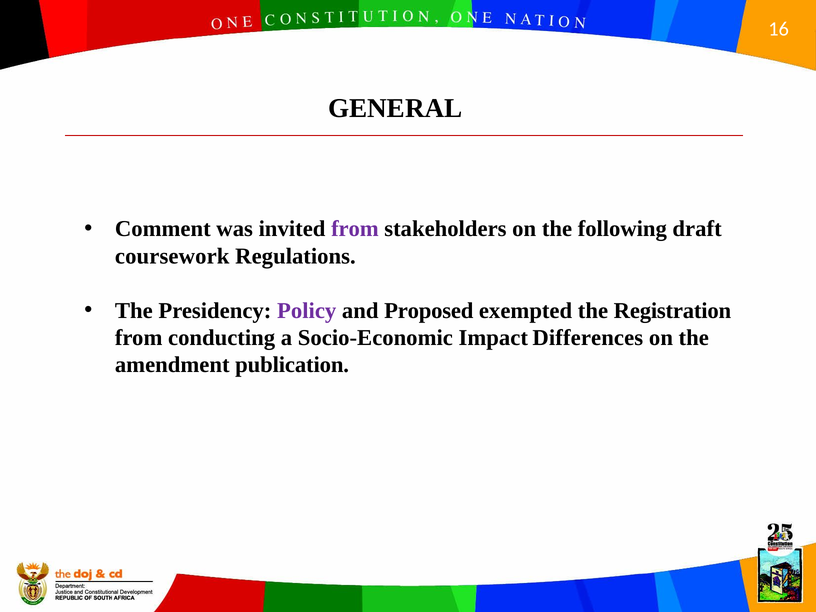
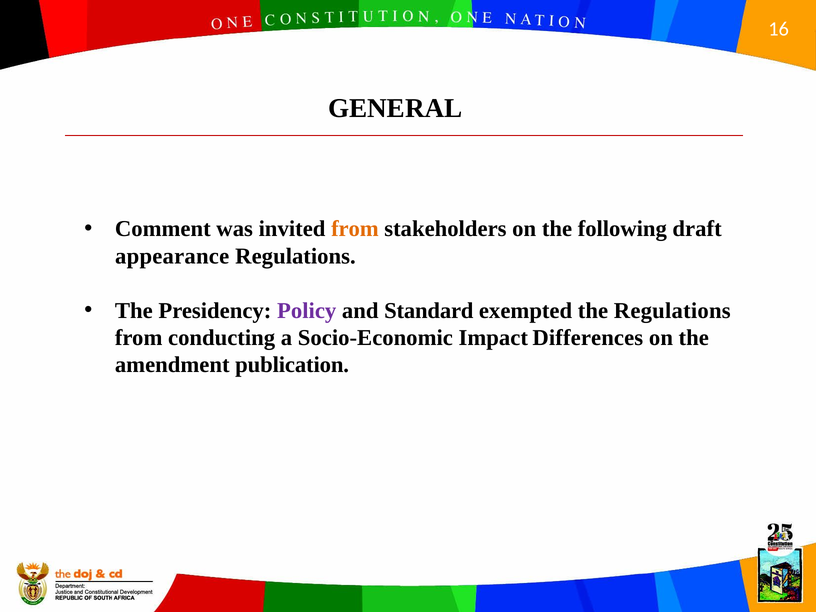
from colour: purple -> orange (355, 229)
coursework: coursework -> appearance (172, 256)
Proposed: Proposed -> Standard (429, 311)
the Registration: Registration -> Regulations (672, 311)
